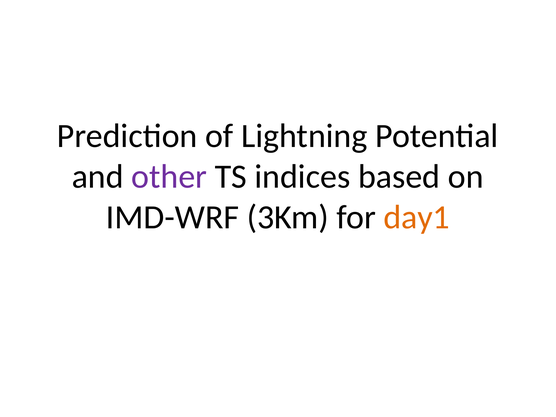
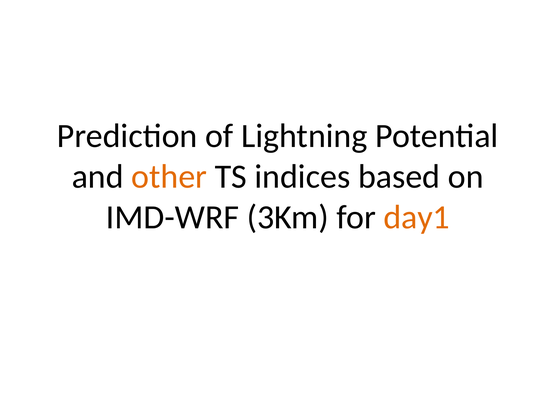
other colour: purple -> orange (169, 177)
